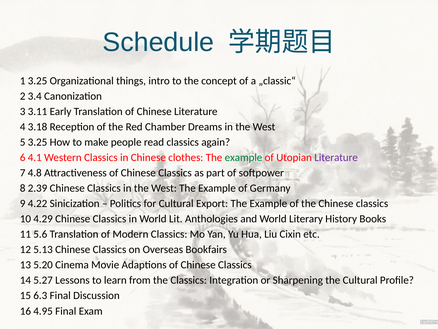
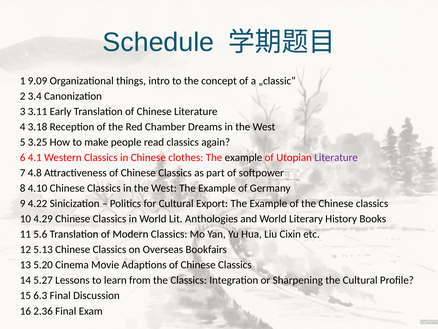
1 3.25: 3.25 -> 9.09 (38, 81)
example colour: green -> black (244, 157)
2.39: 2.39 -> 4.10 (38, 188)
4.95: 4.95 -> 2.36 (43, 311)
